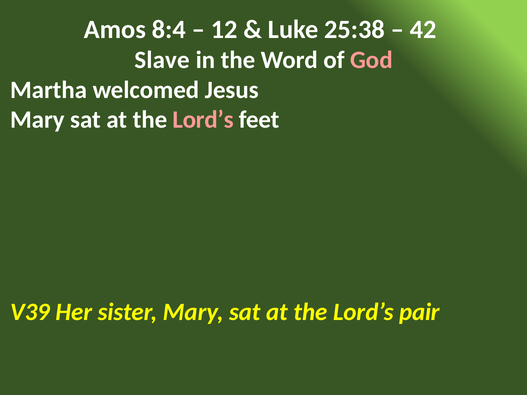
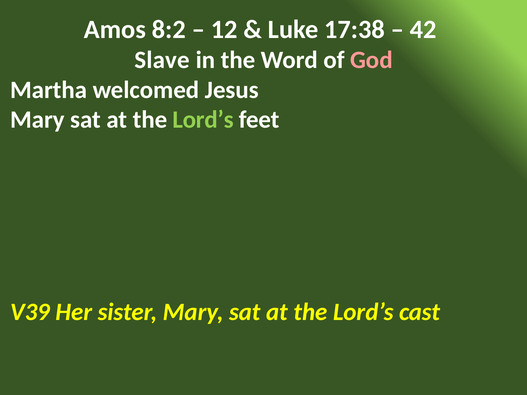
8:4: 8:4 -> 8:2 (169, 29)
25:38: 25:38 -> 17:38 (355, 29)
Lord’s colour: pink -> light green (203, 120)
pair: pair -> cast (420, 312)
